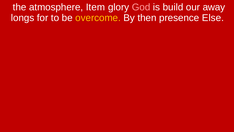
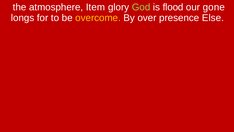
God colour: pink -> light green (141, 7)
build: build -> flood (173, 7)
away: away -> gone (214, 7)
then: then -> over (147, 18)
